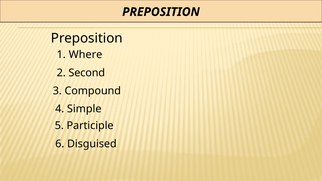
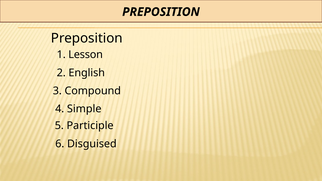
Where: Where -> Lesson (86, 55)
Second: Second -> English (87, 73)
